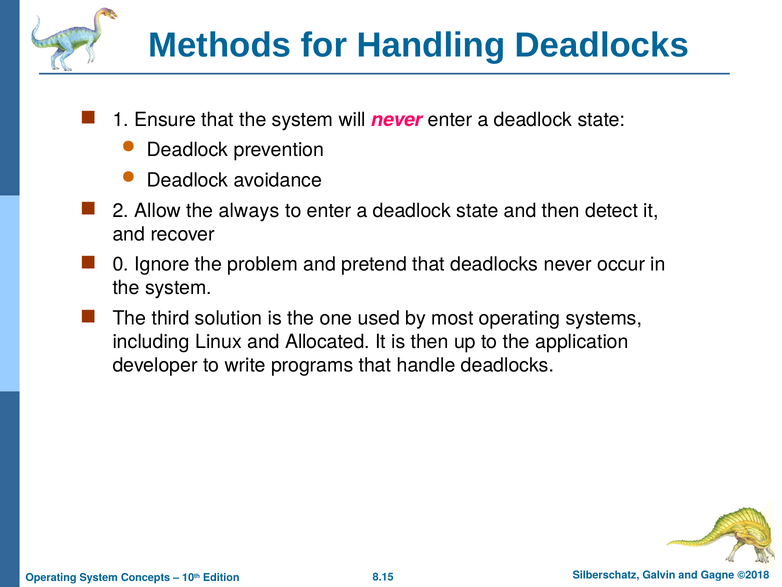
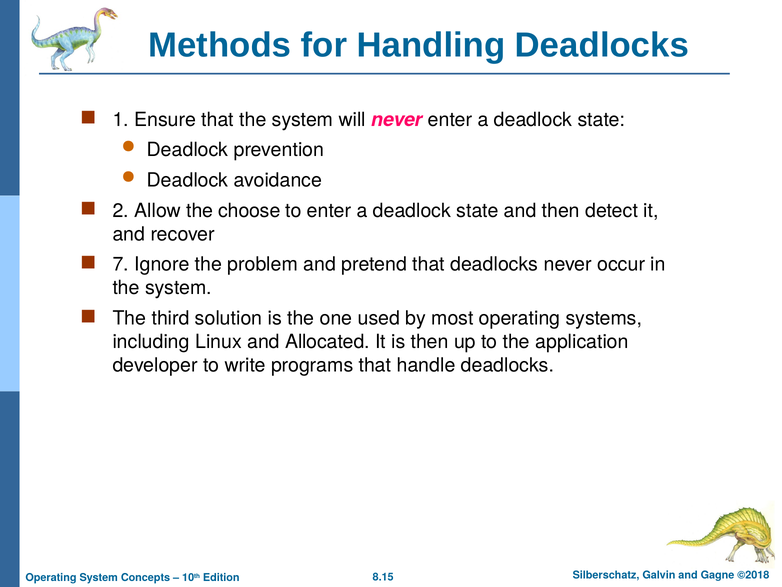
always: always -> choose (249, 210)
0: 0 -> 7 (121, 264)
